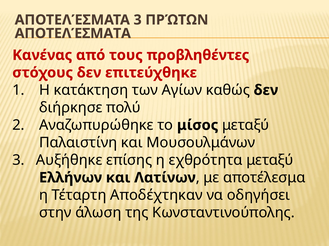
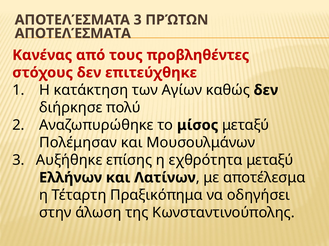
Παλαιστίνη: Παλαιστίνη -> Πολέμησαν (78, 143)
Αποδέχτηκαν: Αποδέχτηκαν -> Πραξικόπημα (157, 196)
